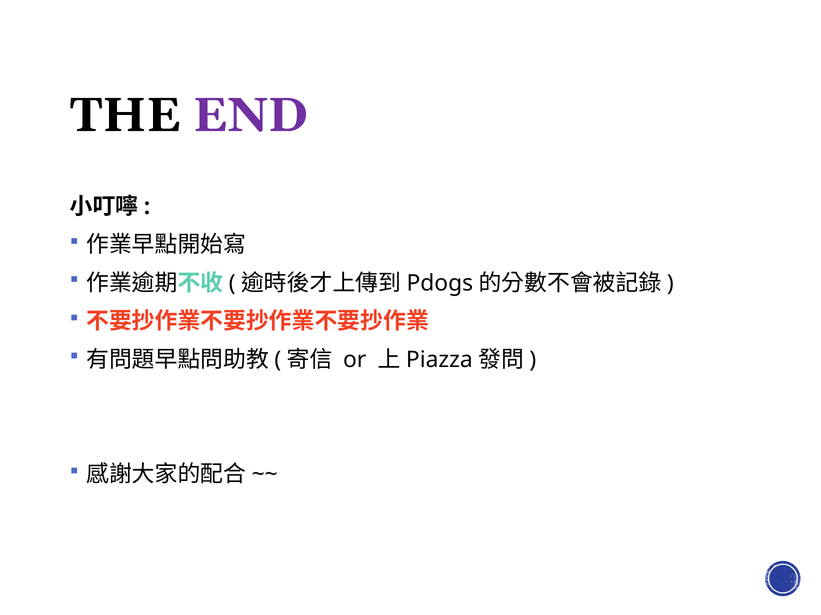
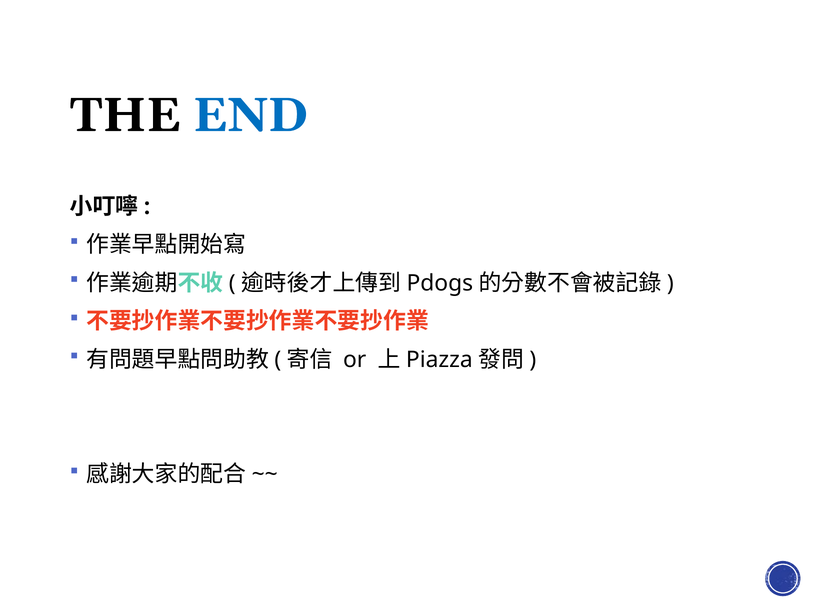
END colour: purple -> blue (250, 115)
